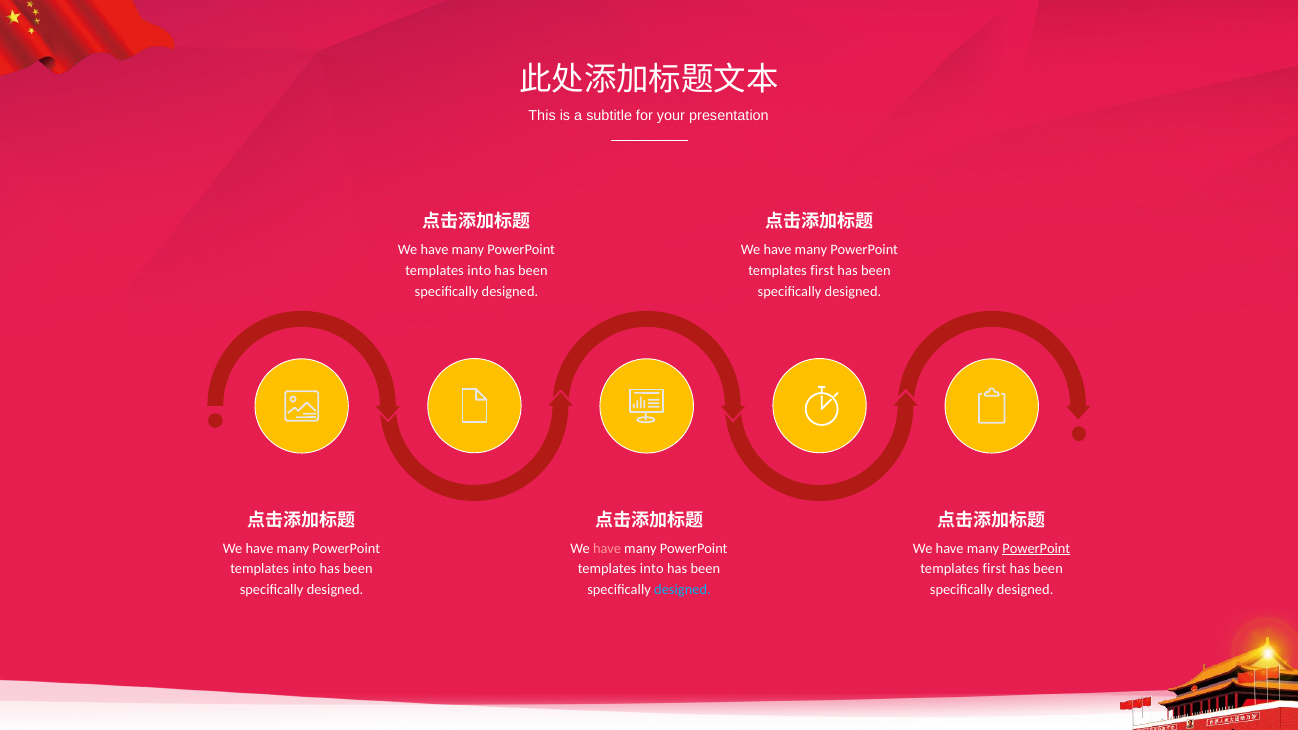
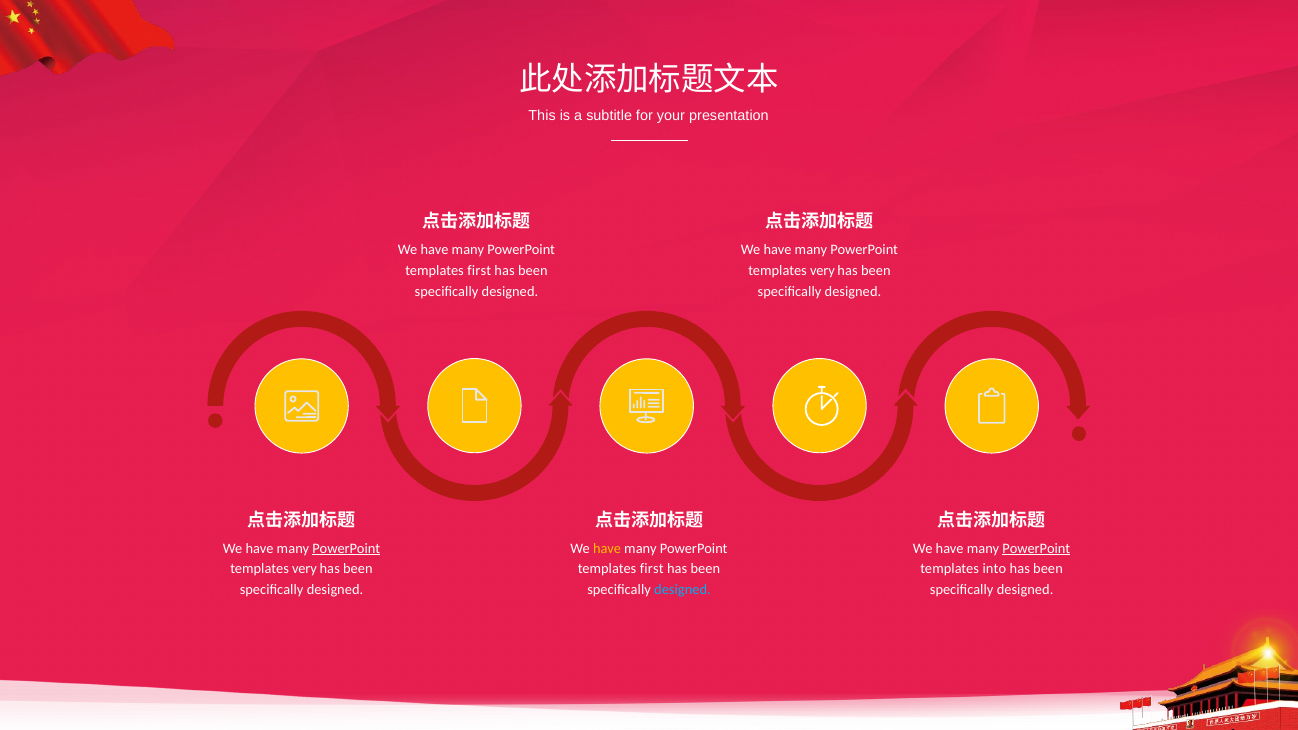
into: into -> first (479, 270)
first: first -> very (822, 270)
PowerPoint underline: none -> present (346, 548)
have colour: pink -> yellow (607, 548)
into: into -> very (304, 569)
into: into -> first (652, 569)
first: first -> into (994, 569)
